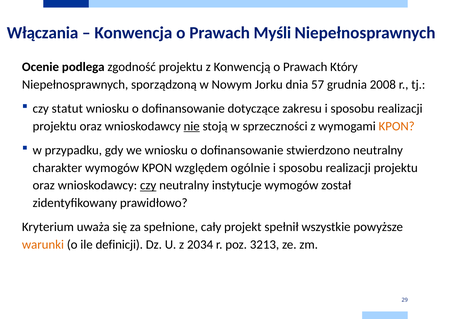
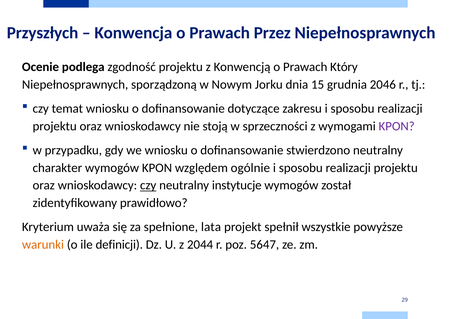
Włączania: Włączania -> Przyszłych (43, 33)
Myśli: Myśli -> Przez (272, 33)
57: 57 -> 15 (318, 85)
2008: 2008 -> 2046 (383, 85)
statut: statut -> temat (67, 109)
nie underline: present -> none (192, 126)
KPON colour: orange -> purple (397, 126)
cały: cały -> lata (211, 227)
2034: 2034 -> 2044 (200, 244)
3213: 3213 -> 5647 (265, 244)
